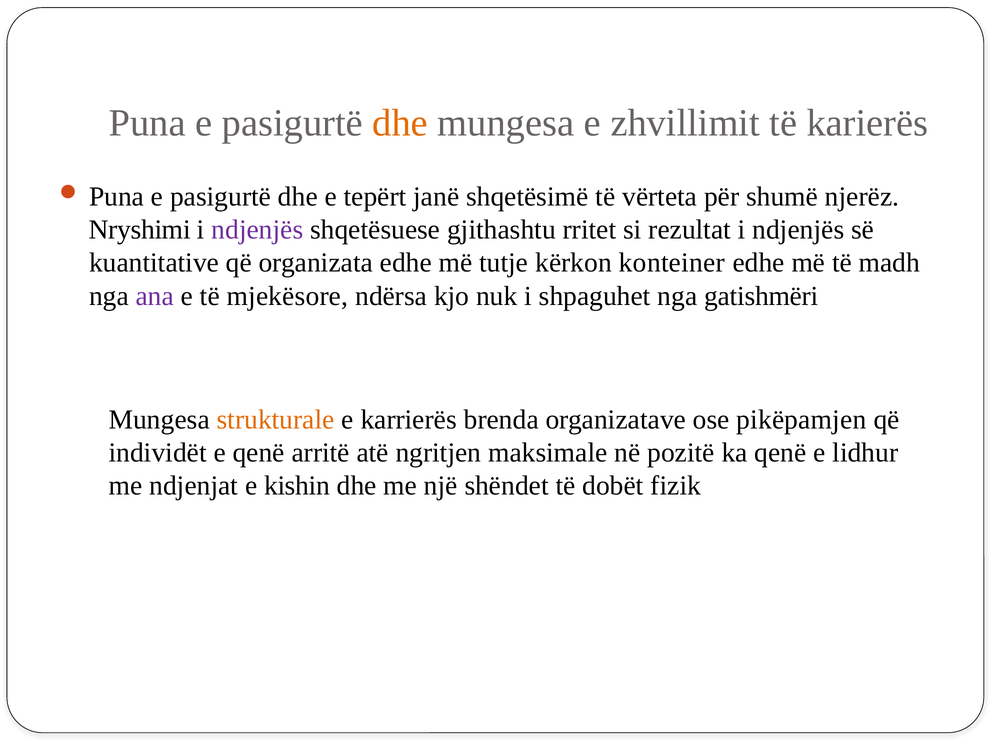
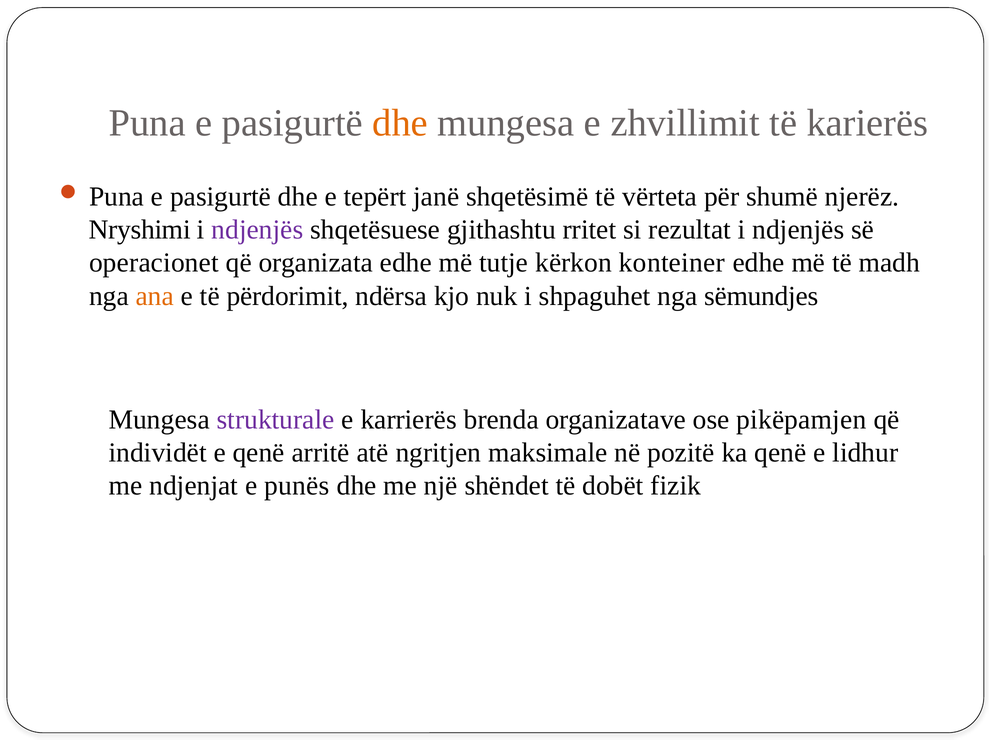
kuantitative: kuantitative -> operacionet (154, 263)
ana colour: purple -> orange (155, 296)
mjekësore: mjekësore -> përdorimit (288, 296)
gatishmëri: gatishmëri -> sëmundjes (761, 296)
strukturale colour: orange -> purple (276, 420)
kishin: kishin -> punës (297, 486)
